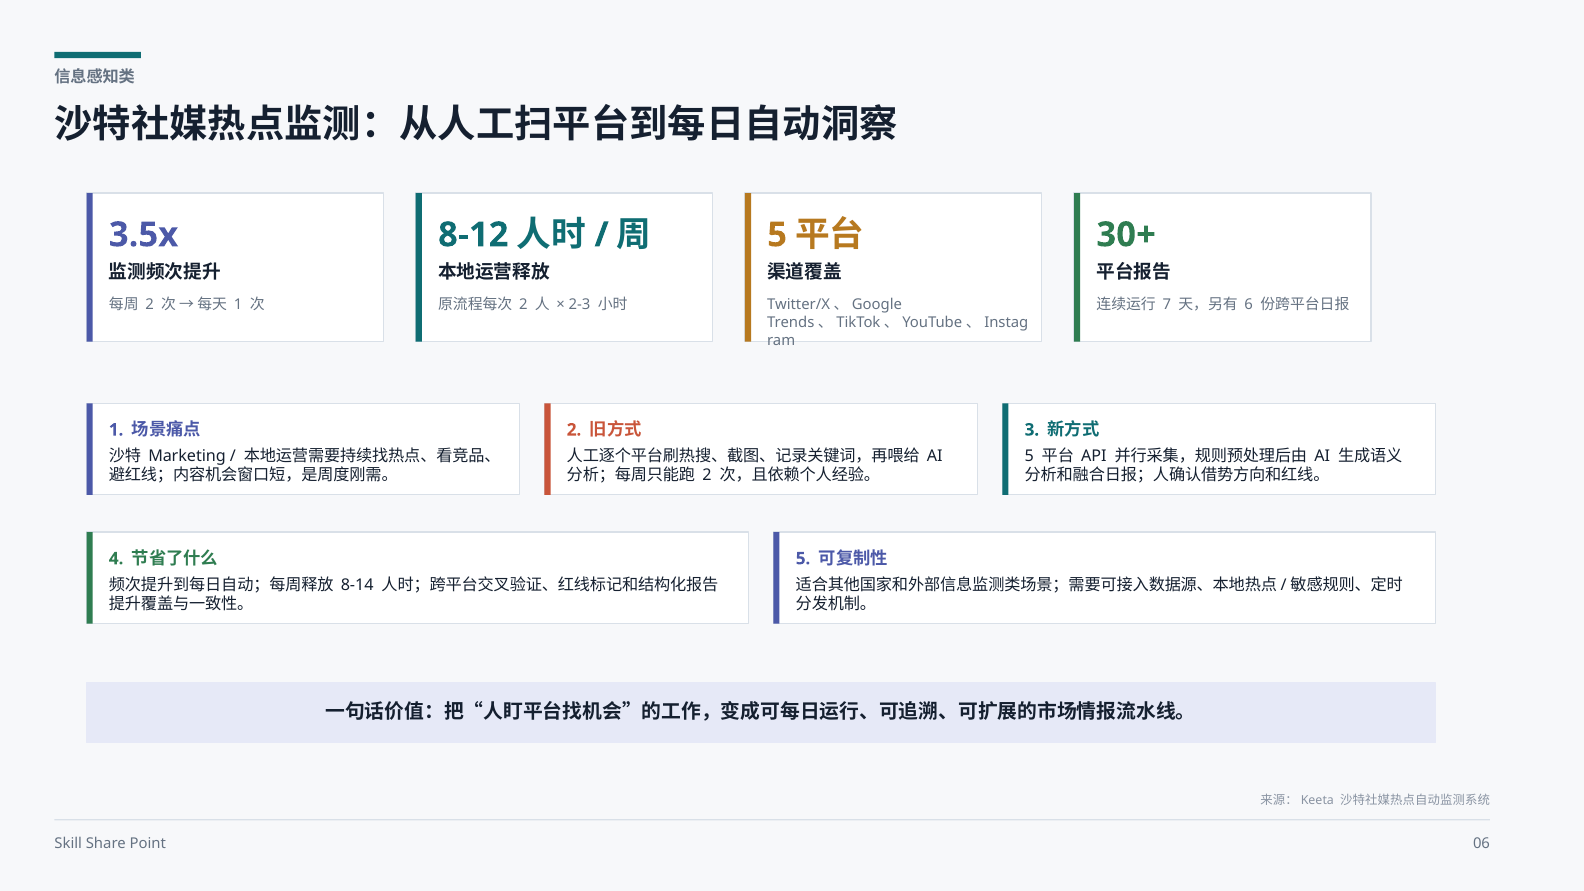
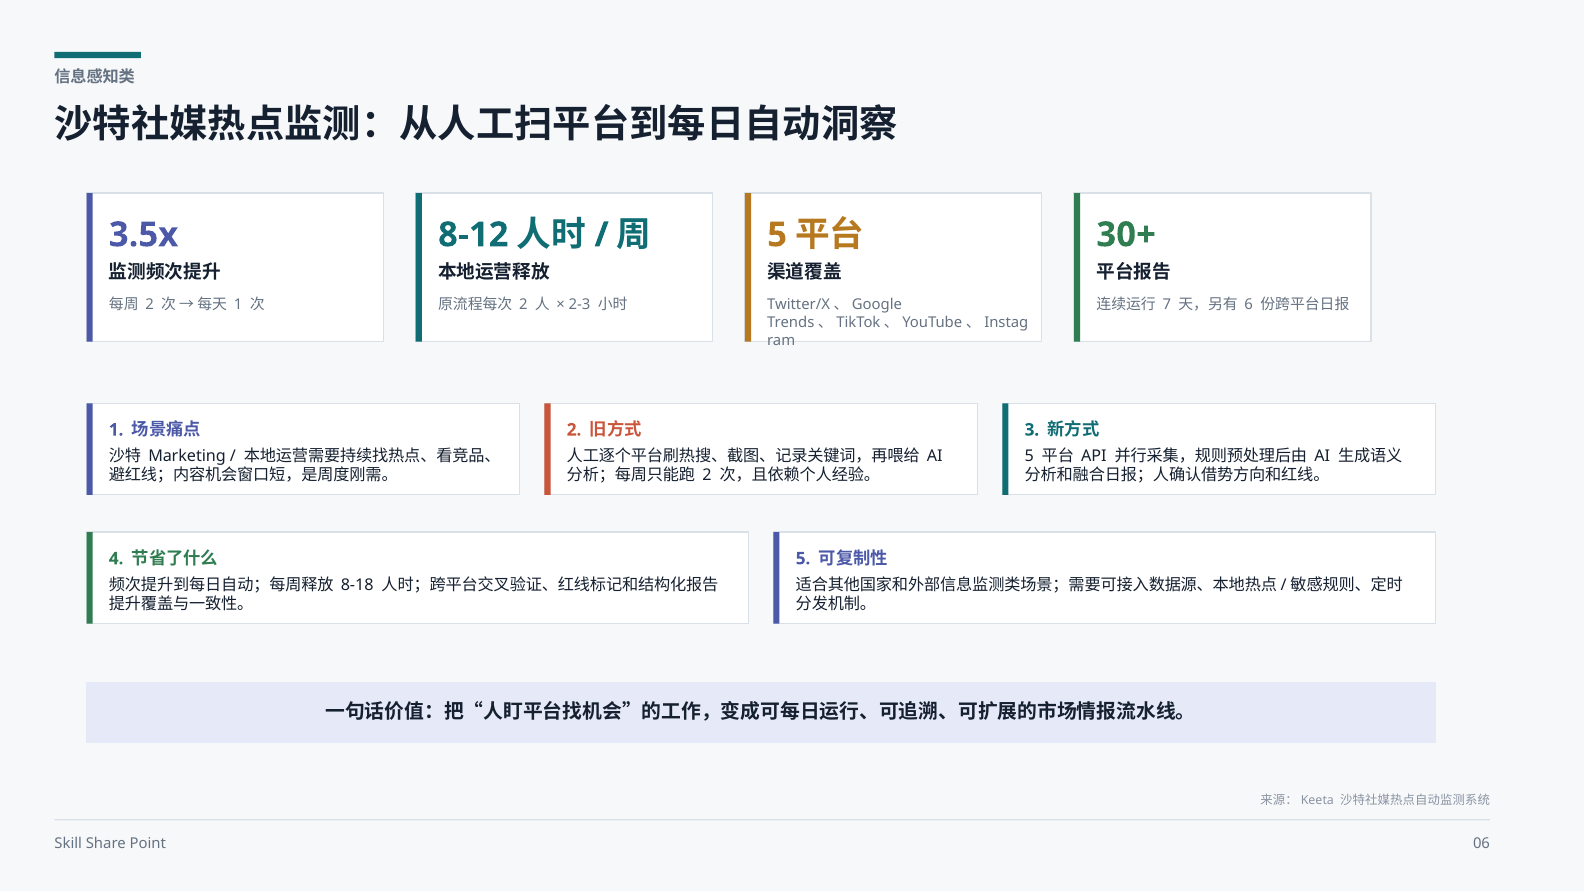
8-14: 8-14 -> 8-18 (357, 585)
